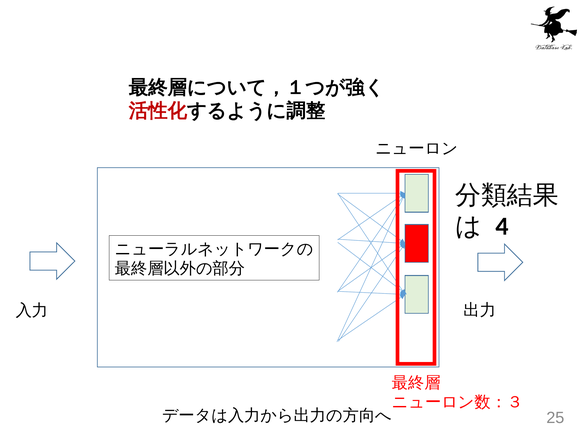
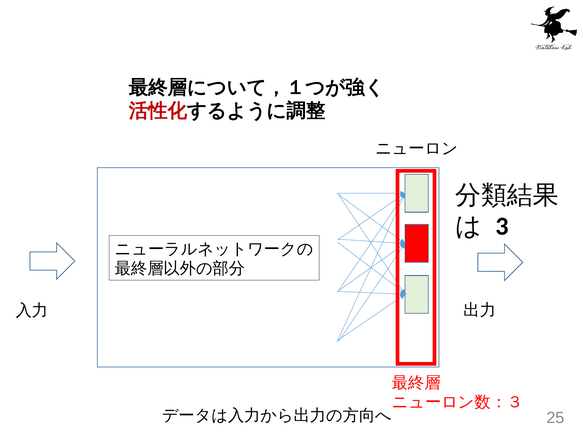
4: 4 -> 3 (502, 227)
